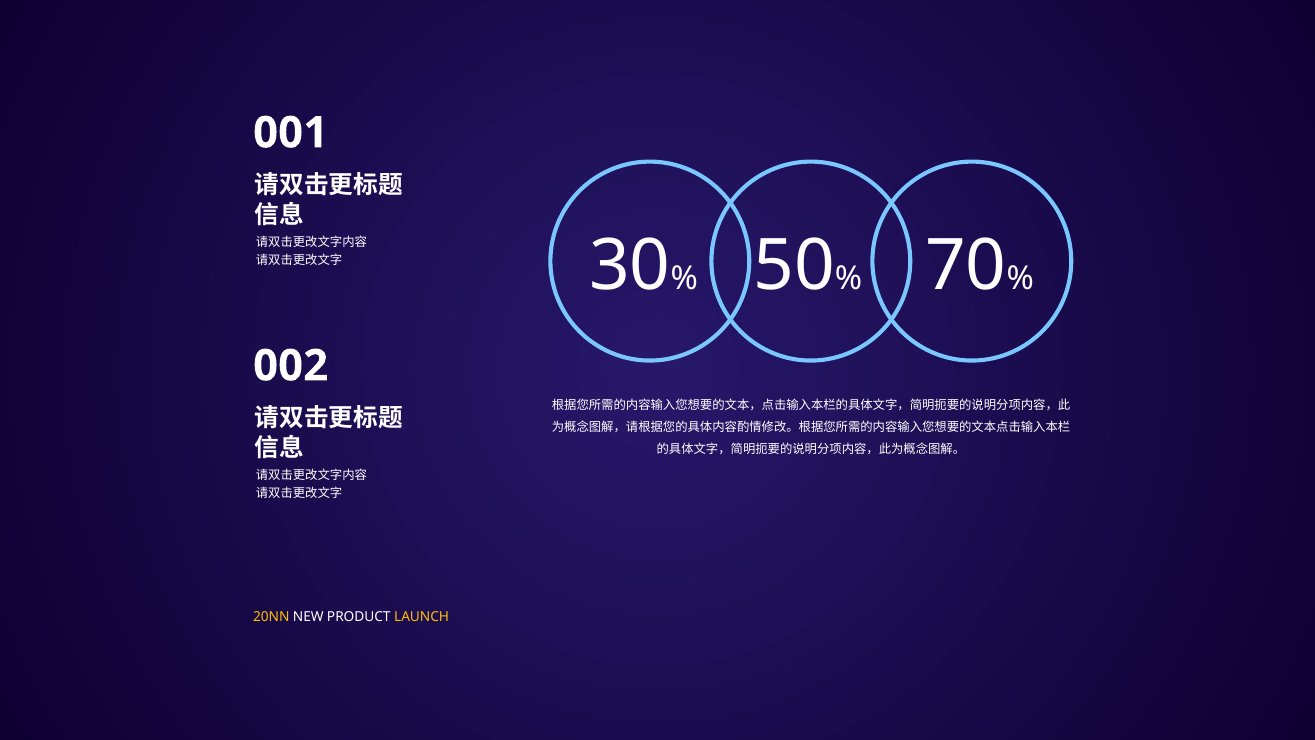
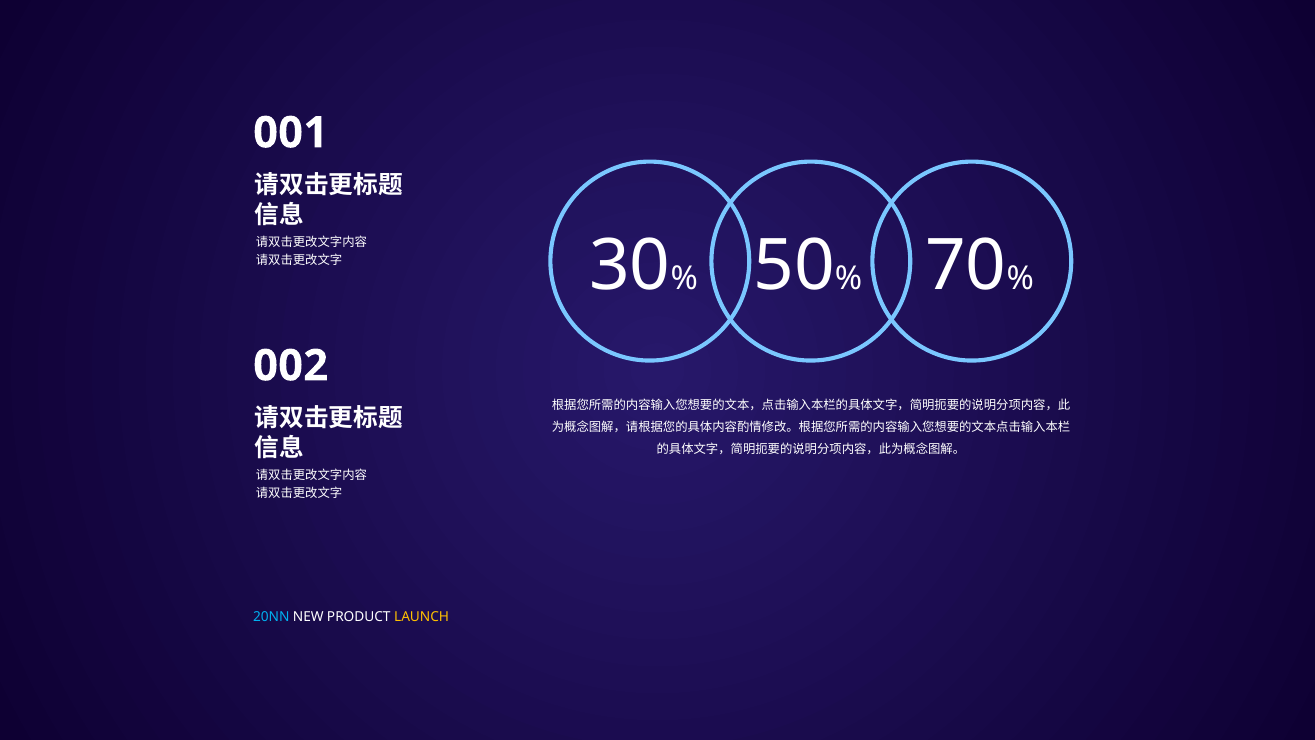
20NN colour: yellow -> light blue (271, 616)
